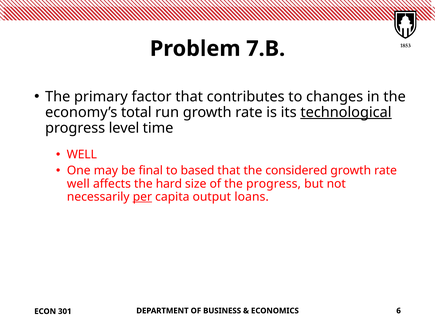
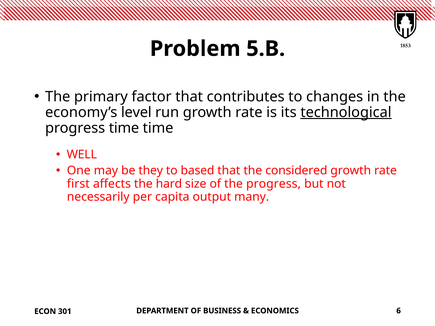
7.B: 7.B -> 5.B (266, 49)
total: total -> level (136, 112)
progress level: level -> time (124, 128)
final: final -> they (151, 171)
well: well -> first (78, 184)
per underline: present -> none (142, 197)
loans: loans -> many (252, 197)
